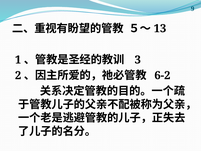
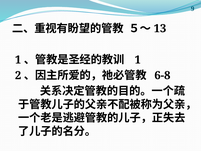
3: 3 -> 1 (138, 60)
6-2: 6-2 -> 6-8 (162, 75)
